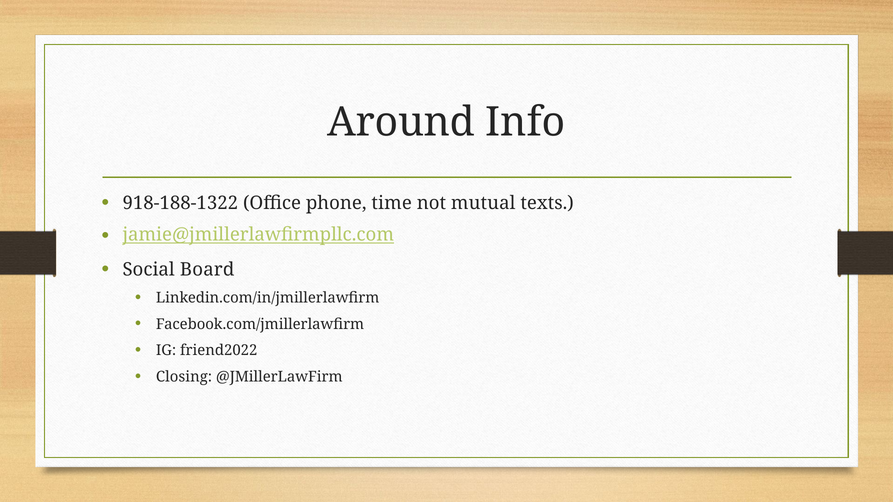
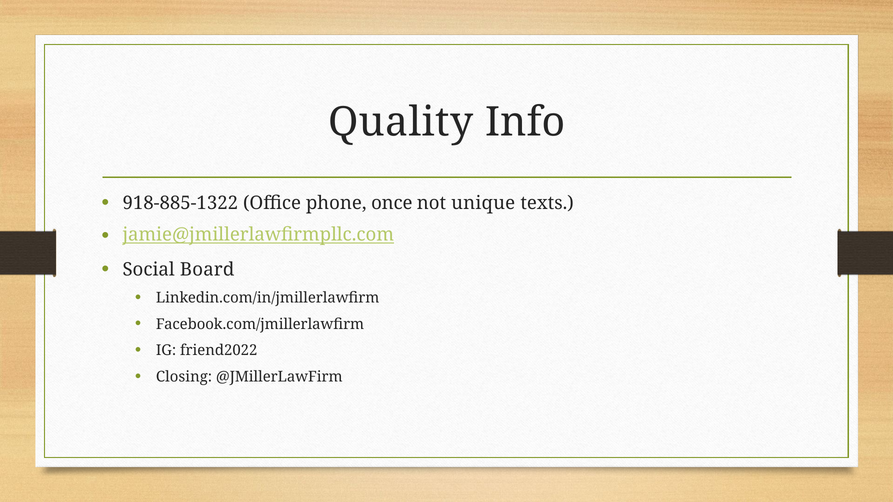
Around: Around -> Quality (401, 123)
918-188-1322: 918-188-1322 -> 918-885-1322 (180, 203)
time: time -> once (392, 203)
mutual: mutual -> unique (483, 203)
